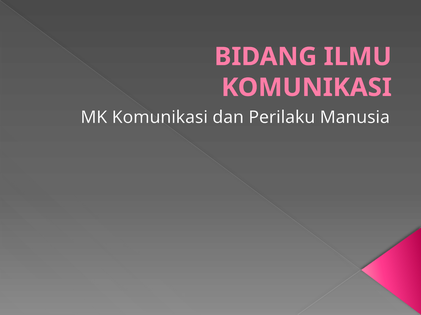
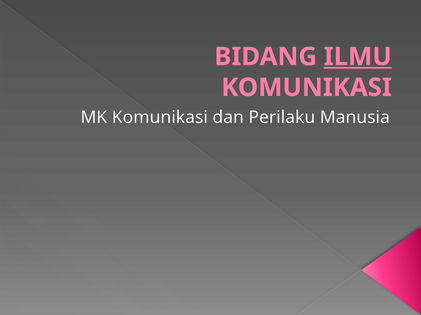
ILMU underline: none -> present (358, 57)
